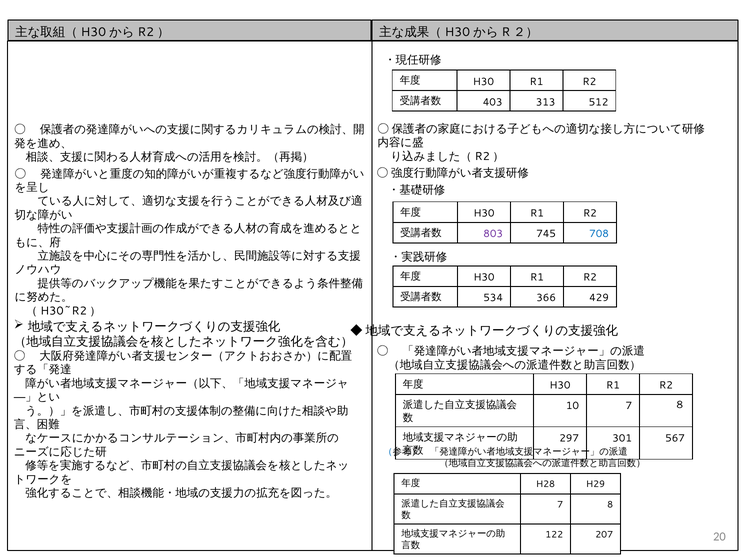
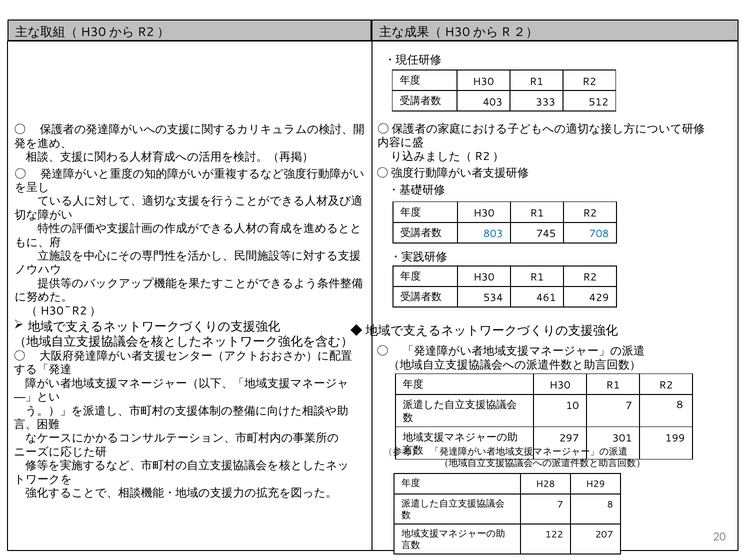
313: 313 -> 333 (546, 102)
803 colour: purple -> blue (493, 234)
366: 366 -> 461 (546, 298)
567: 567 -> 199 (675, 439)
